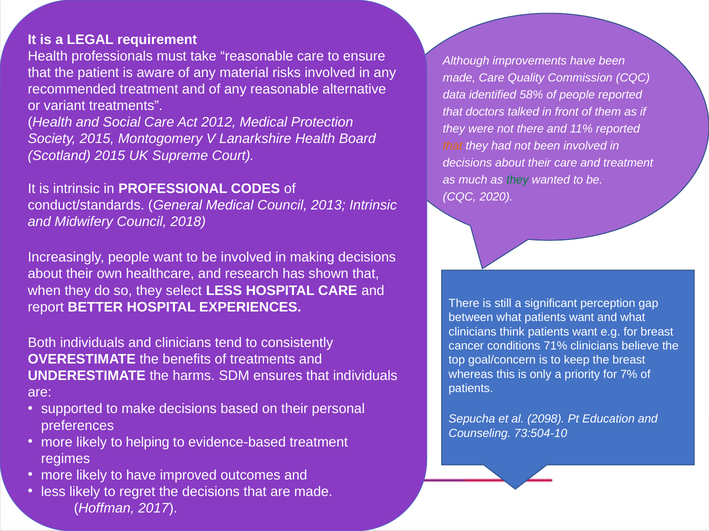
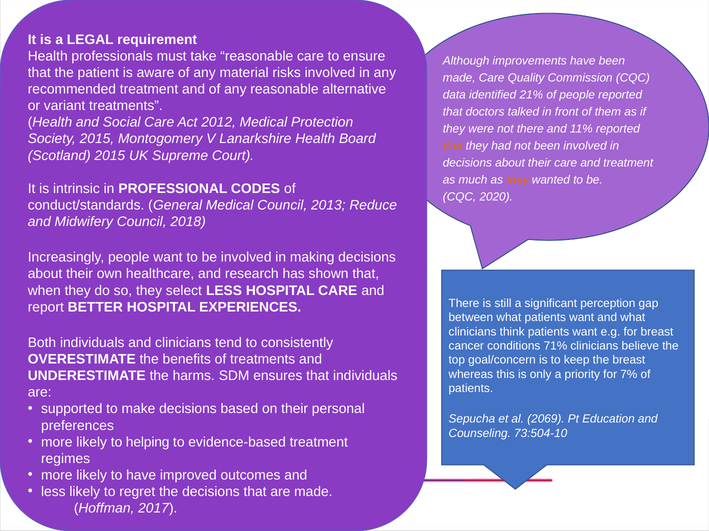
58%: 58% -> 21% (531, 95)
they colour: green -> orange (518, 180)
2013 Intrinsic: Intrinsic -> Reduce (373, 205)
2098: 2098 -> 2069 (546, 420)
